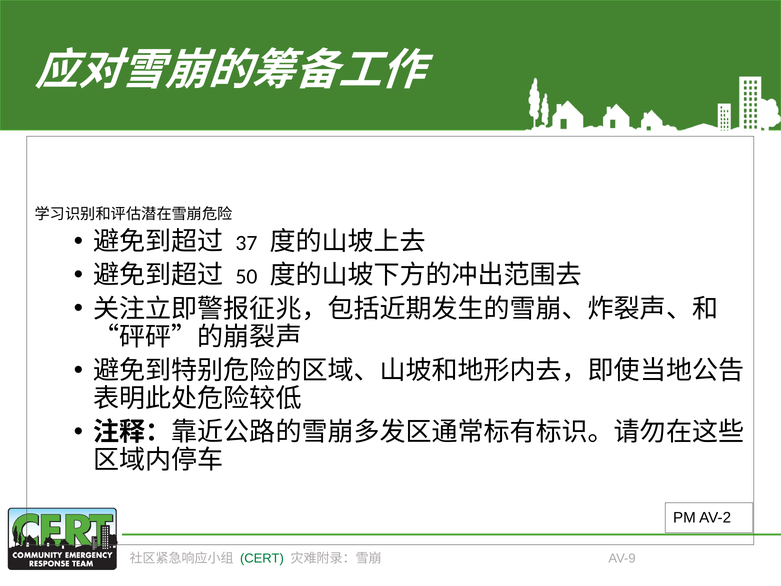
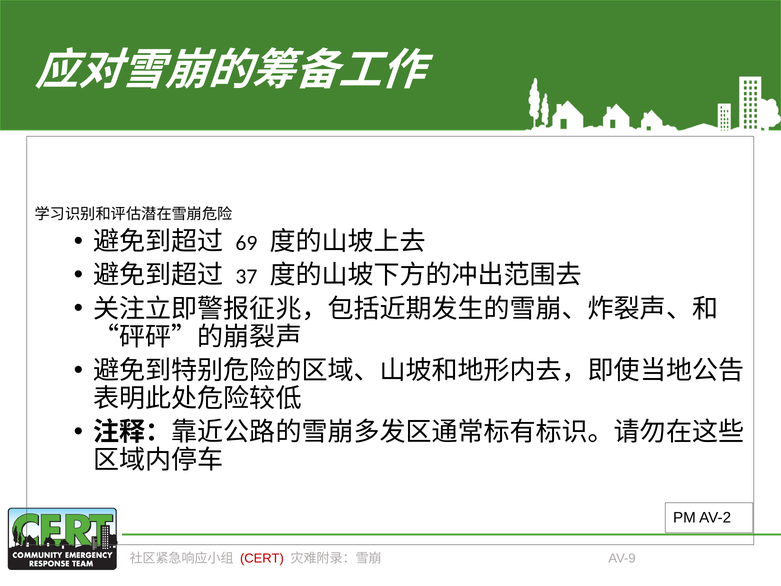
37: 37 -> 69 (246, 243)
50: 50 -> 37 (246, 277)
CERT colour: green -> red (262, 558)
